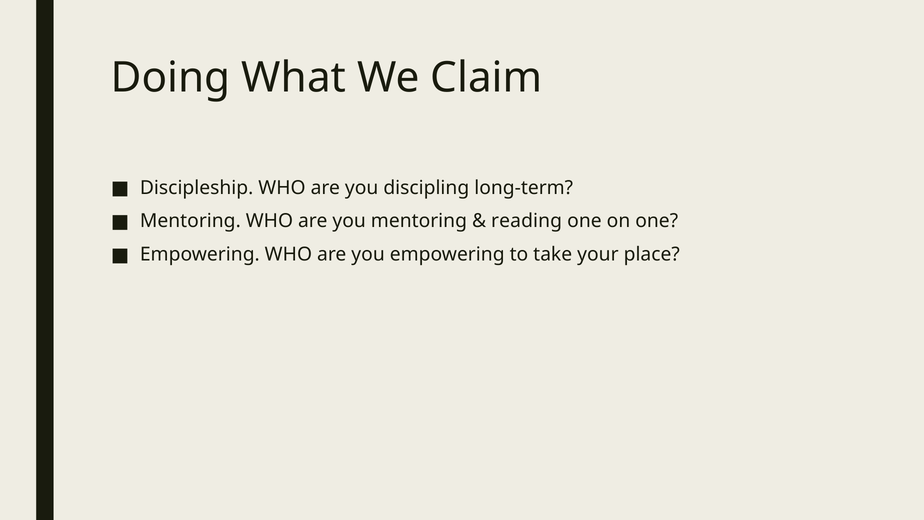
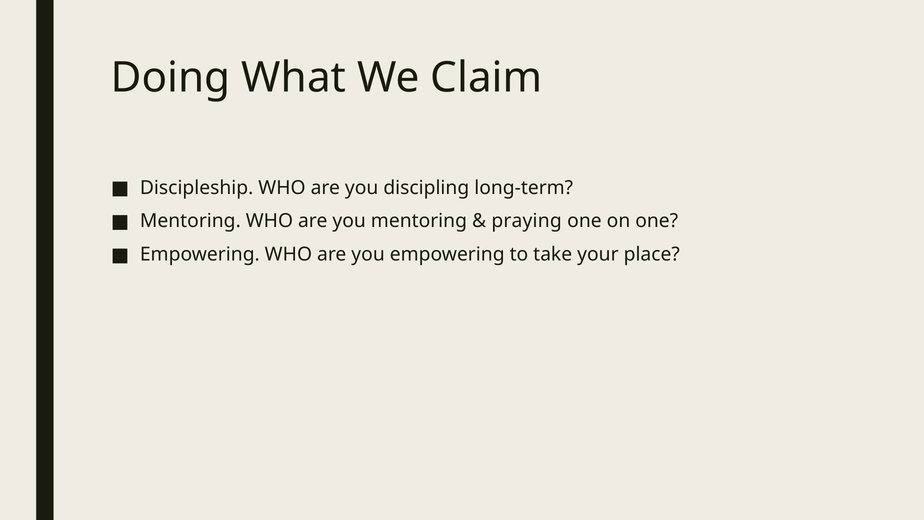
reading: reading -> praying (527, 221)
